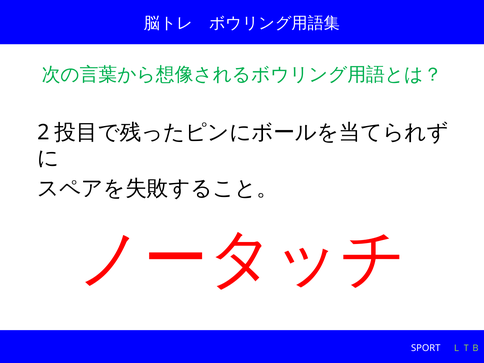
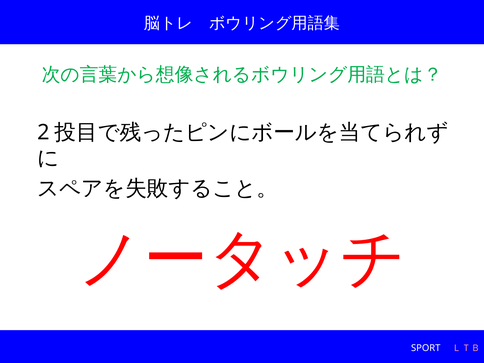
ＬＴＢ colour: light green -> pink (466, 348)
